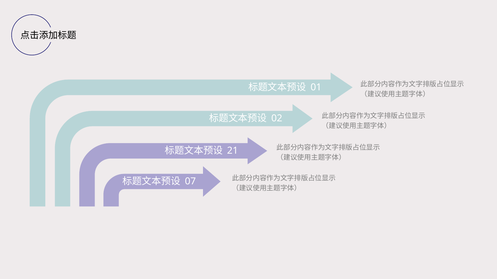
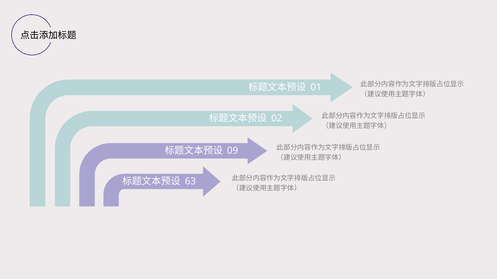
21: 21 -> 09 (233, 151)
07: 07 -> 63 (190, 182)
